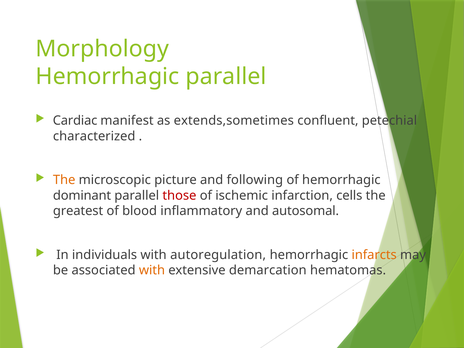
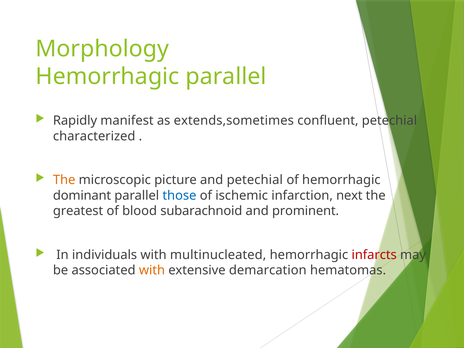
Cardiac: Cardiac -> Rapidly (75, 121)
and following: following -> petechial (255, 180)
those colour: red -> blue (179, 195)
cells: cells -> next (349, 195)
inflammatory: inflammatory -> subarachnoid (201, 211)
autosomal: autosomal -> prominent (306, 211)
autoregulation: autoregulation -> multinucleated (218, 255)
infarcts colour: orange -> red (374, 255)
